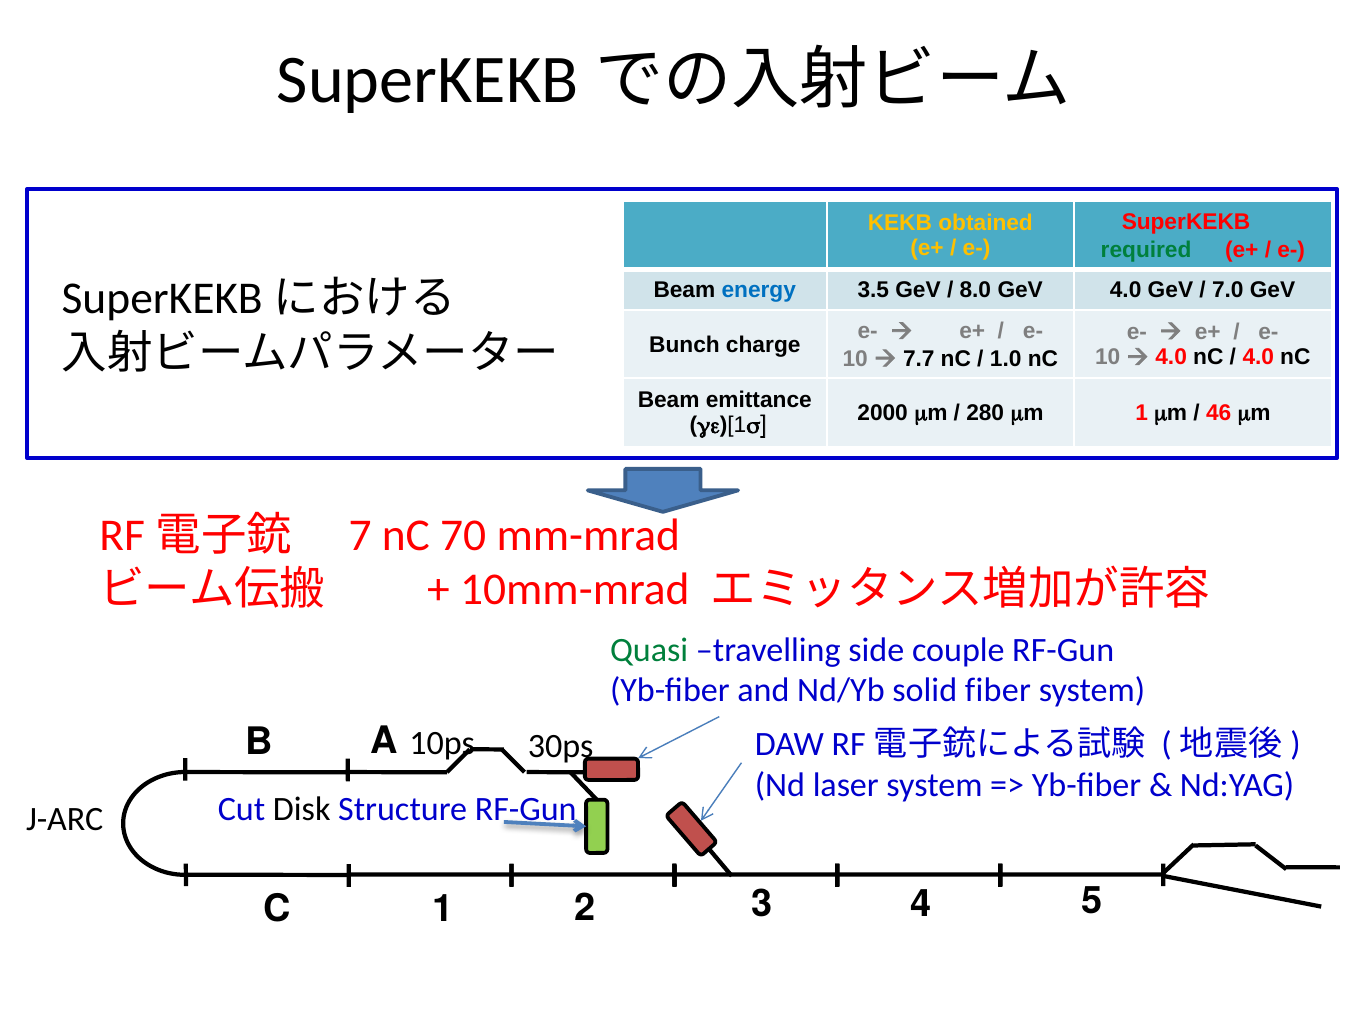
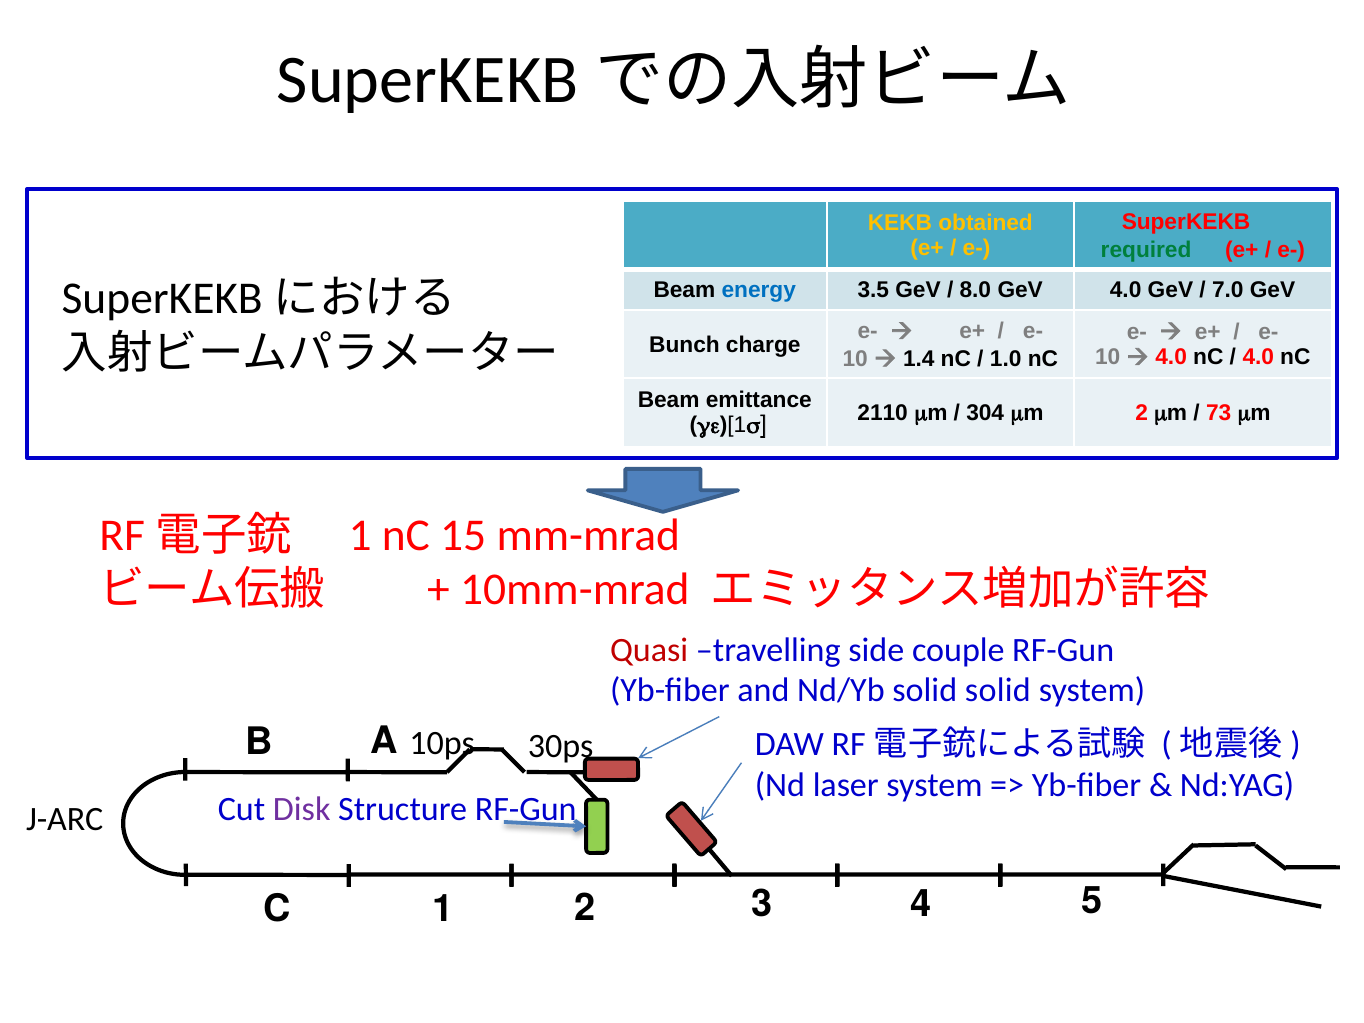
7.7: 7.7 -> 1.4 (919, 359)
2000: 2000 -> 2110 (883, 413)
280: 280 -> 304 (985, 413)
mm 1: 1 -> 2 (1142, 413)
46: 46 -> 73 (1219, 413)
7: 7 -> 1 (360, 535)
70: 70 -> 15 (463, 535)
Quasi colour: green -> red (649, 650)
solid fiber: fiber -> solid (998, 691)
Disk colour: black -> purple (302, 809)
